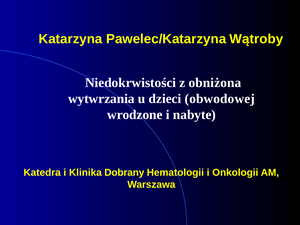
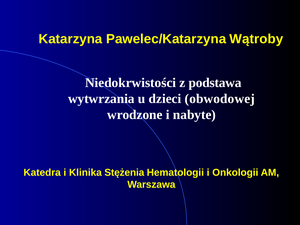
obniżona: obniżona -> podstawa (215, 83)
Dobrany: Dobrany -> Stężenia (124, 173)
